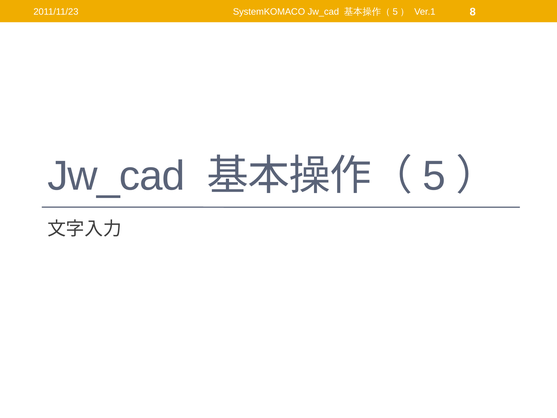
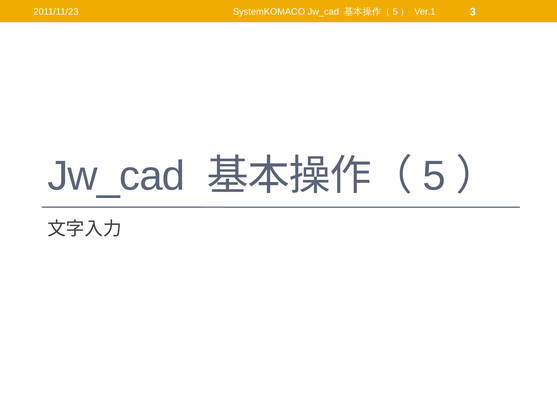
8: 8 -> 3 (473, 12)
